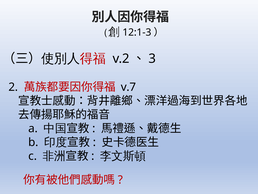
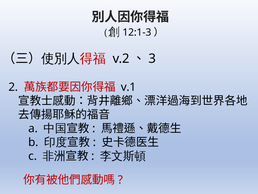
v.7: v.7 -> v.1 (128, 87)
